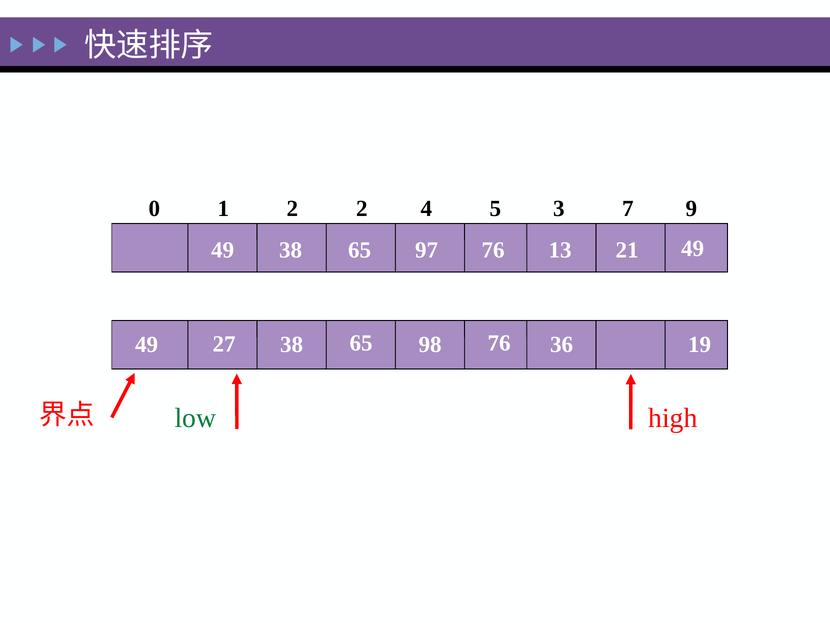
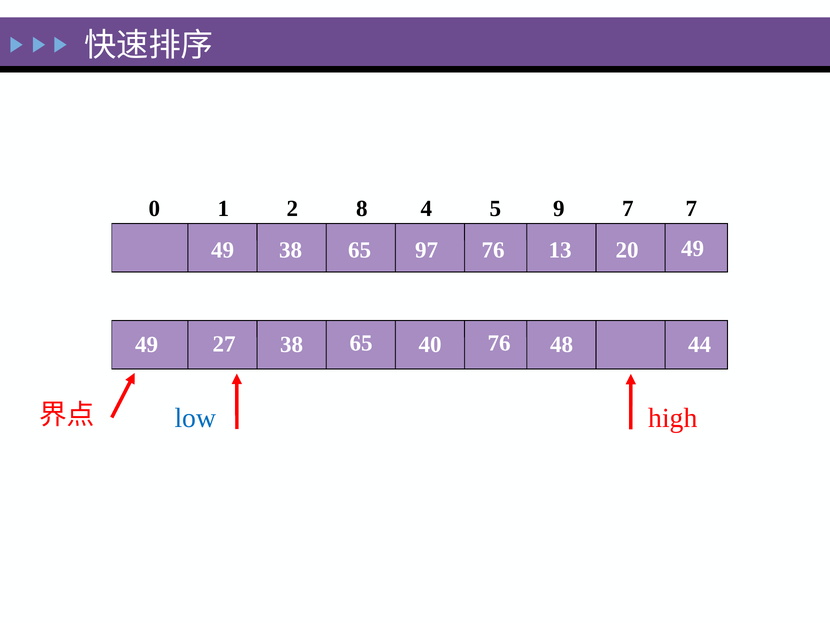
2 2: 2 -> 8 (362, 208)
3: 3 -> 9 (559, 208)
7 9: 9 -> 7 (691, 208)
21: 21 -> 20 (627, 250)
98: 98 -> 40 (430, 344)
36: 36 -> 48 (562, 344)
19: 19 -> 44 (700, 344)
low colour: green -> blue (195, 418)
